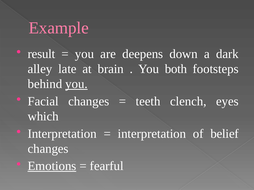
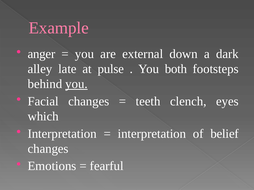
result: result -> anger (41, 54)
deepens: deepens -> external (143, 54)
brain: brain -> pulse (111, 69)
Emotions underline: present -> none (52, 166)
